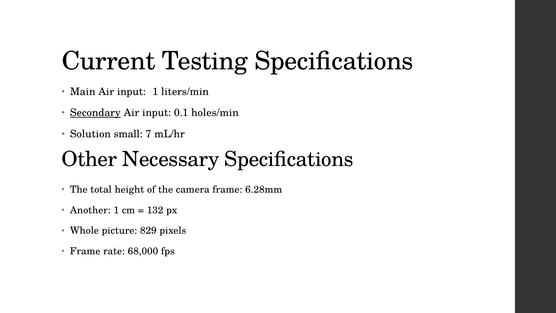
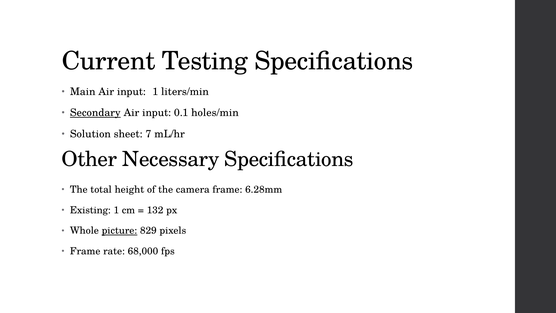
small: small -> sheet (128, 134)
Another: Another -> Existing (90, 210)
picture underline: none -> present (119, 231)
